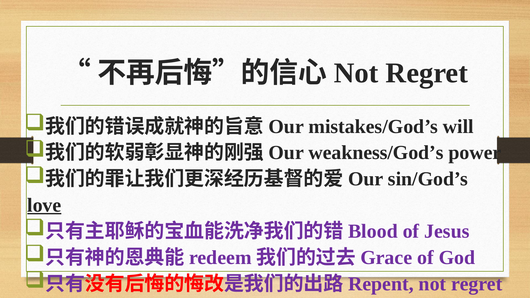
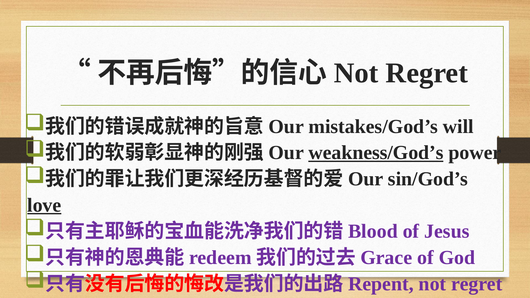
weakness/God’s underline: none -> present (376, 153)
